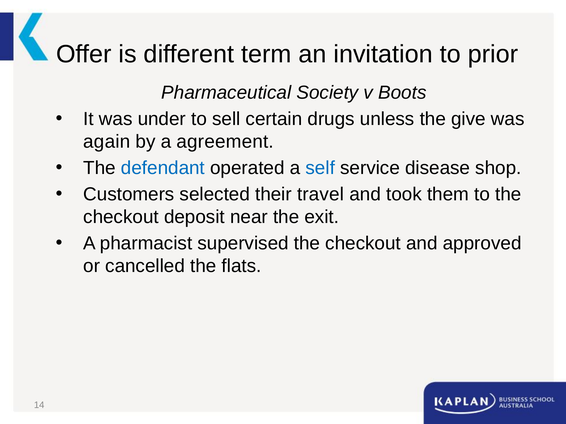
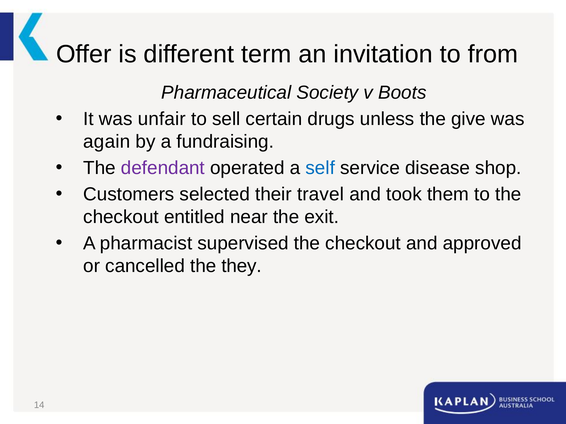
prior: prior -> from (493, 54)
under: under -> unfair (162, 119)
agreement: agreement -> fundraising (225, 142)
defendant colour: blue -> purple (163, 168)
deposit: deposit -> entitled (194, 217)
flats: flats -> they (242, 266)
